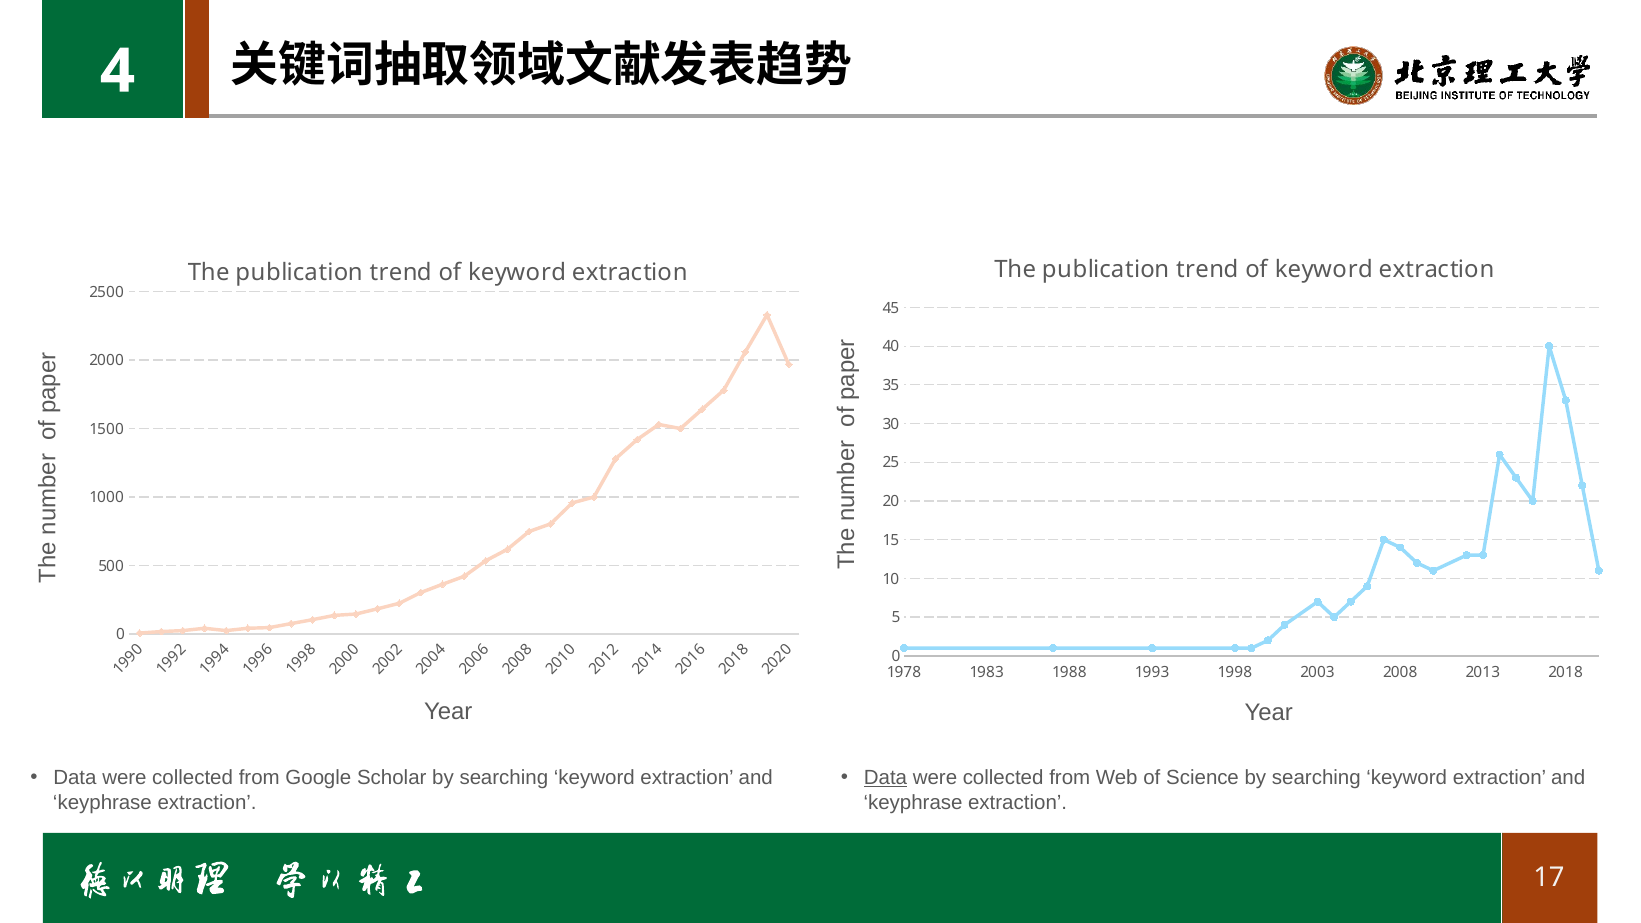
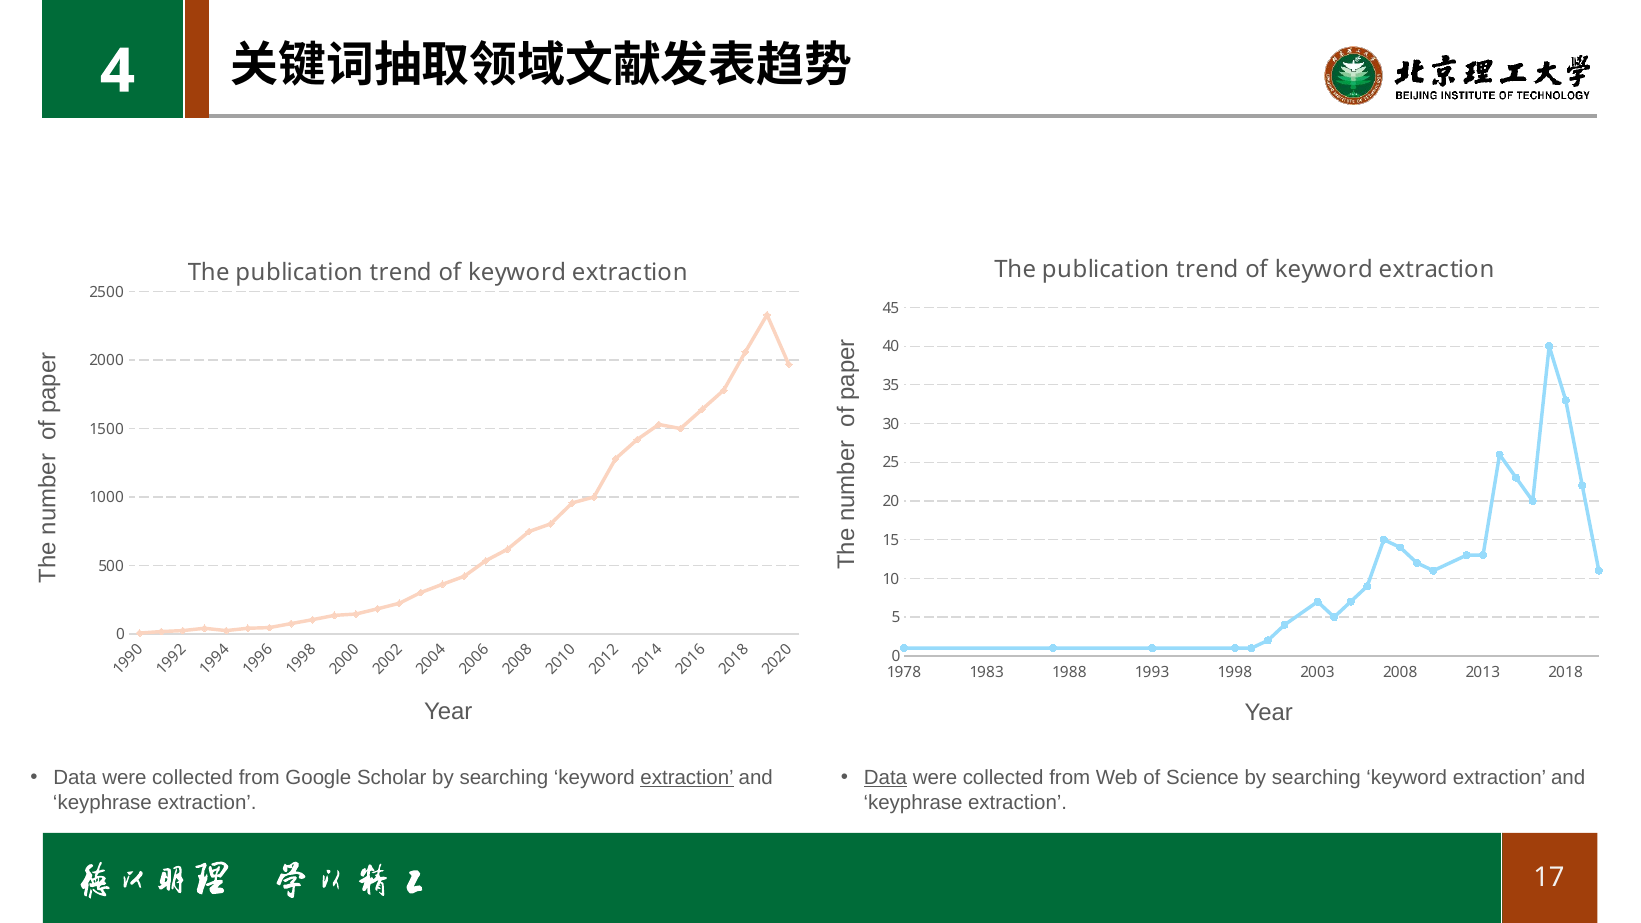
extraction underline: none -> present (687, 778)
